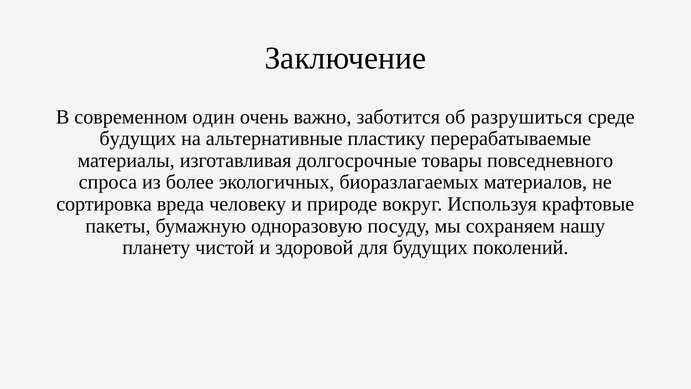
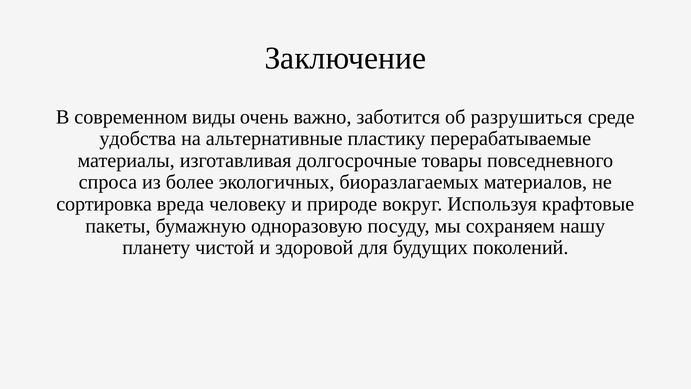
один: один -> виды (214, 117)
будущих: будущих -> удобства (138, 139)
